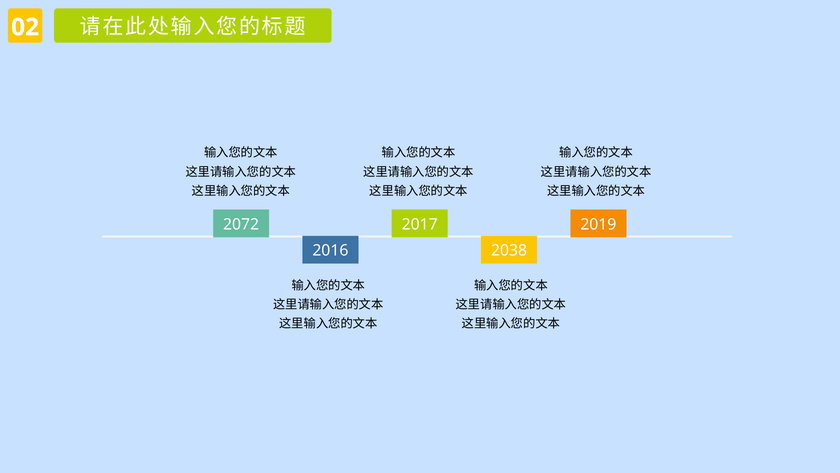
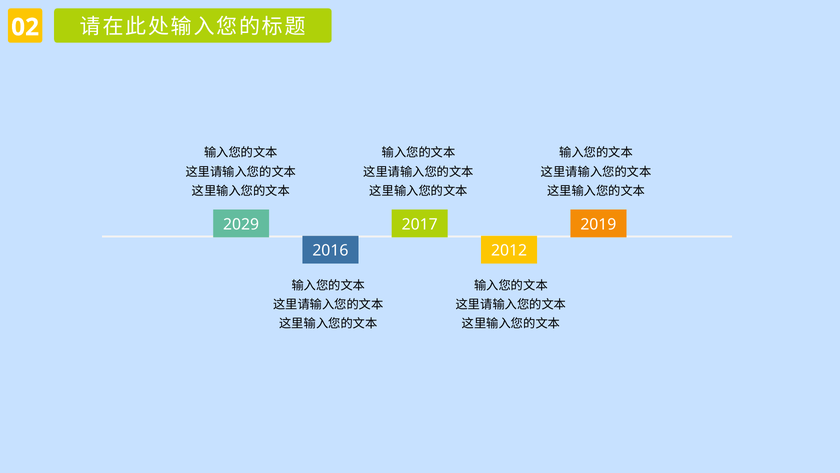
2072: 2072 -> 2029 (241, 224)
2038: 2038 -> 2012 (509, 251)
